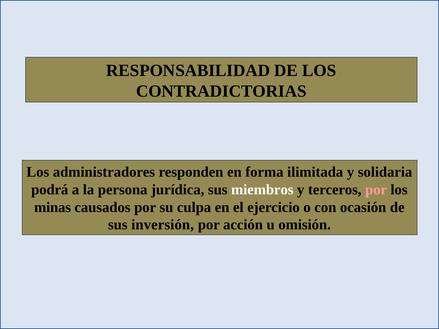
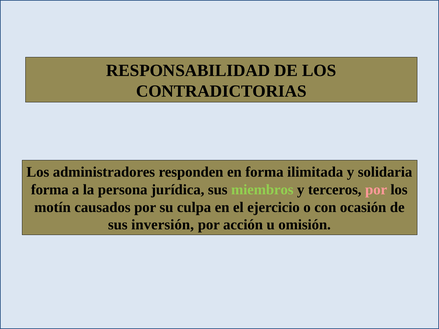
podrá: podrá -> forma (50, 190)
miembros colour: white -> light green (262, 190)
minas: minas -> motín (52, 207)
